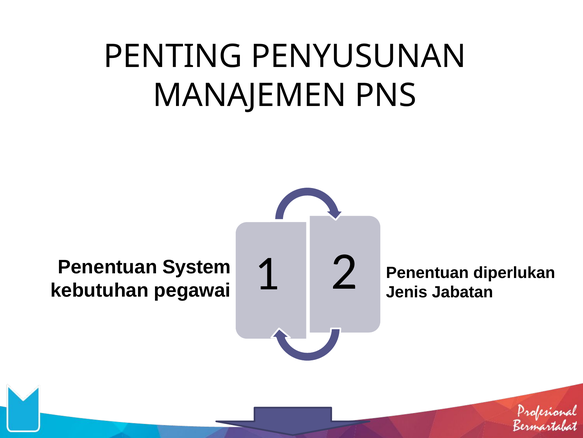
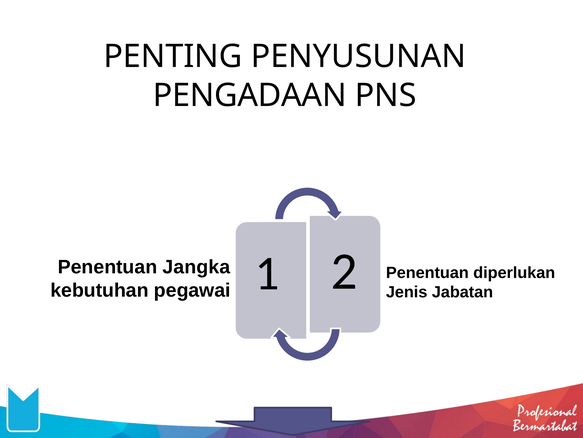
MANAJEMEN: MANAJEMEN -> PENGADAAN (250, 95)
System: System -> Jangka (196, 267)
